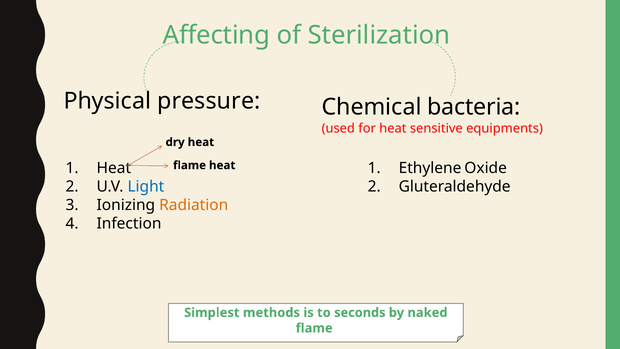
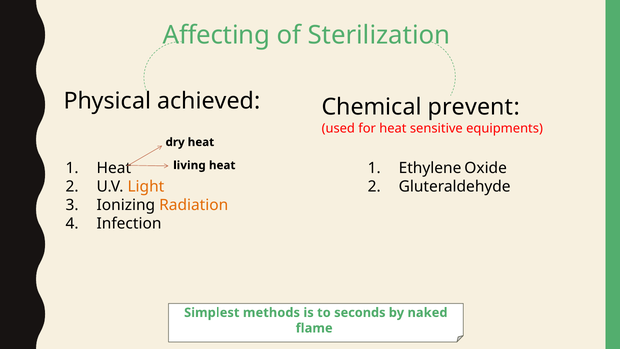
pressure: pressure -> achieved (209, 101)
bacteria: bacteria -> prevent (474, 107)
flame: flame -> living (189, 165)
Light colour: blue -> orange (146, 186)
